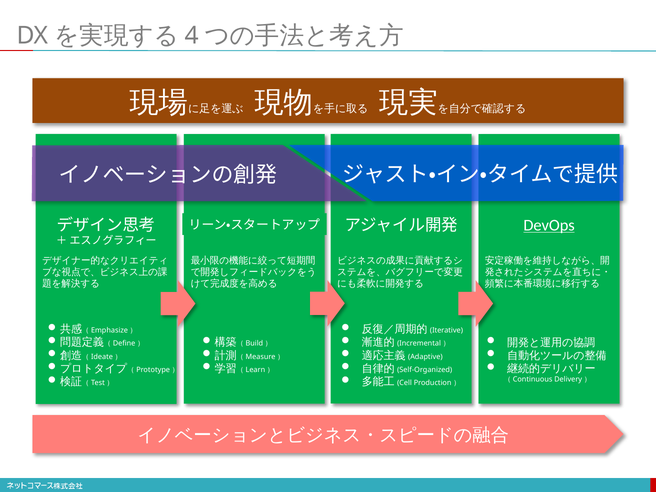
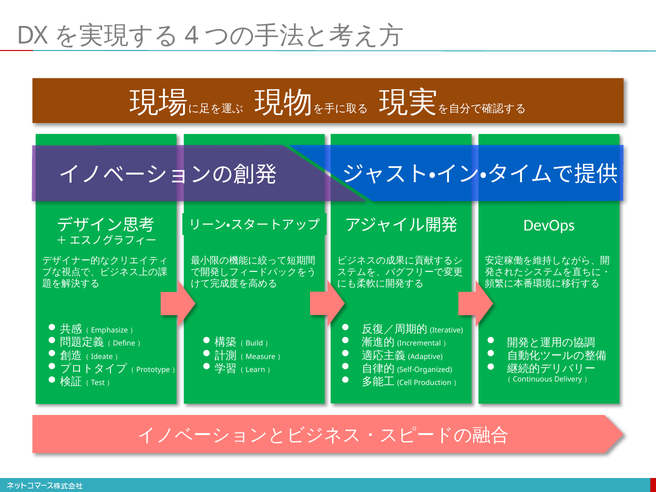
DevOps underline: present -> none (549, 225)
